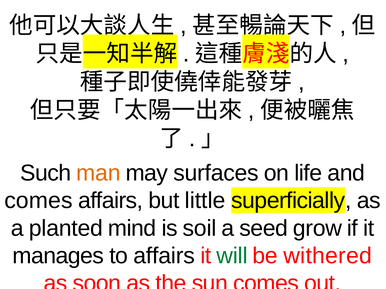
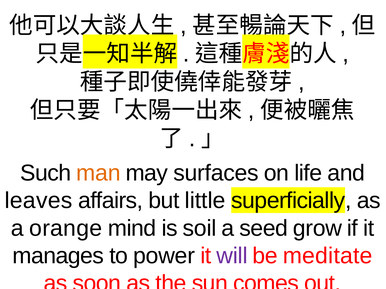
comes: comes -> leaves (38, 201)
planted: planted -> orange (66, 229)
to affairs: affairs -> power (164, 256)
will colour: green -> purple (232, 256)
withered: withered -> meditate (328, 256)
